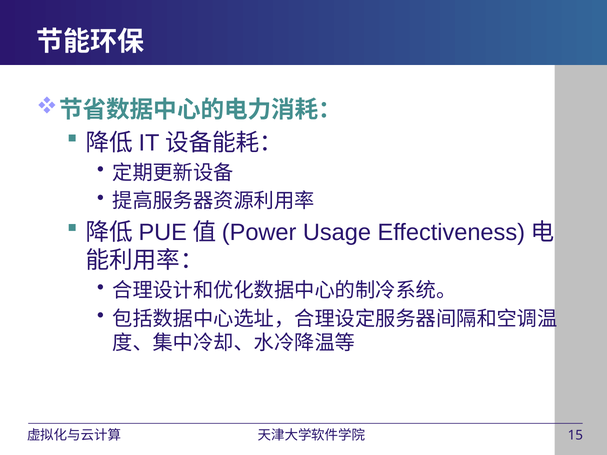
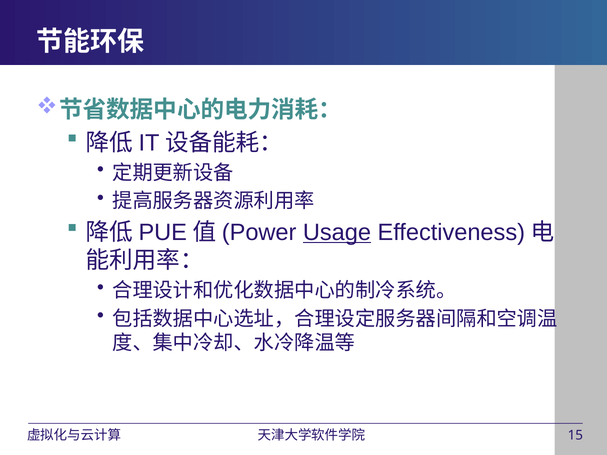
Usage underline: none -> present (337, 232)
